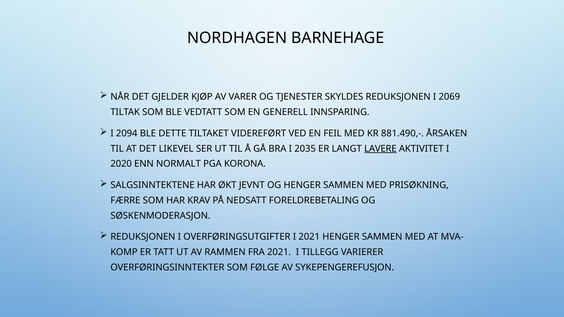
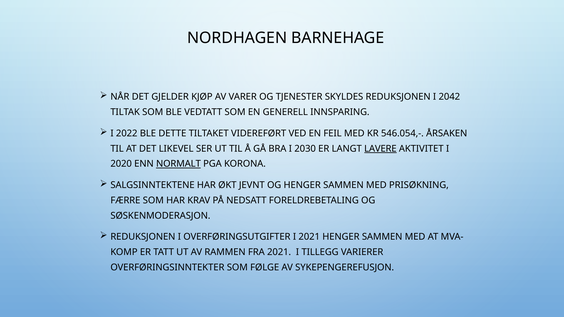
2069: 2069 -> 2042 (449, 97)
2094: 2094 -> 2022 (127, 133)
881.490,-: 881.490,- -> 546.054,- (402, 133)
2035: 2035 -> 2030 (305, 149)
NORMALT underline: none -> present (178, 164)
